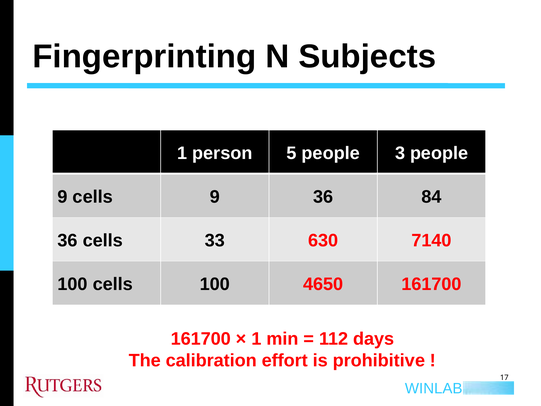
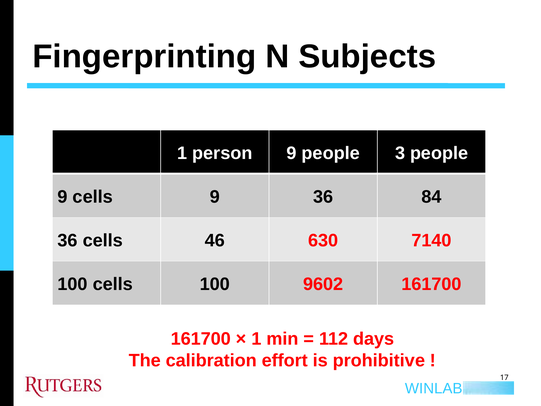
person 5: 5 -> 9 (292, 153)
33: 33 -> 46 (215, 240)
4650: 4650 -> 9602 (323, 284)
